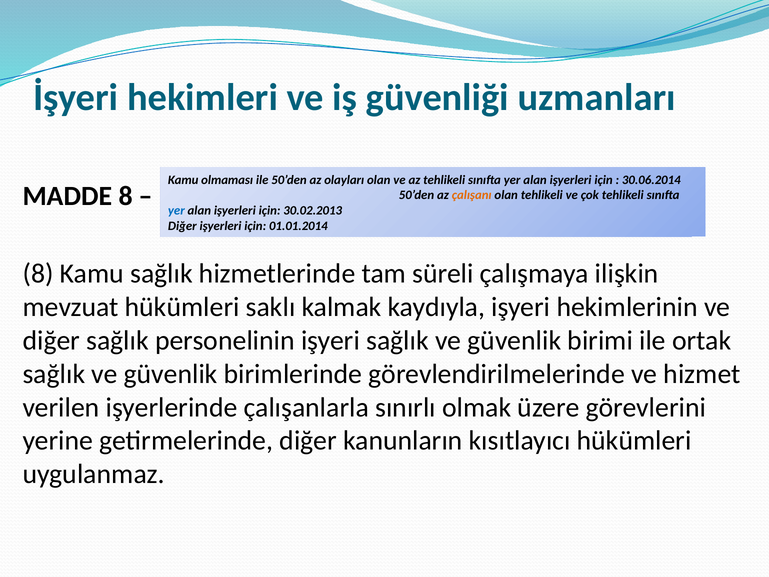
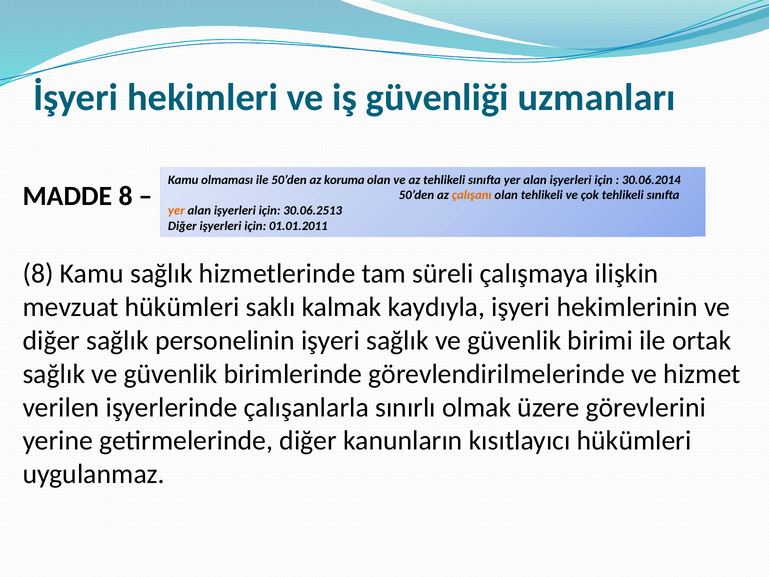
olayları: olayları -> koruma (344, 180)
yer colour: blue -> orange (176, 210)
30.02.2013: 30.02.2013 -> 30.06.2513 (313, 210)
01.01.2014: 01.01.2014 -> 01.01.2011 (298, 226)
